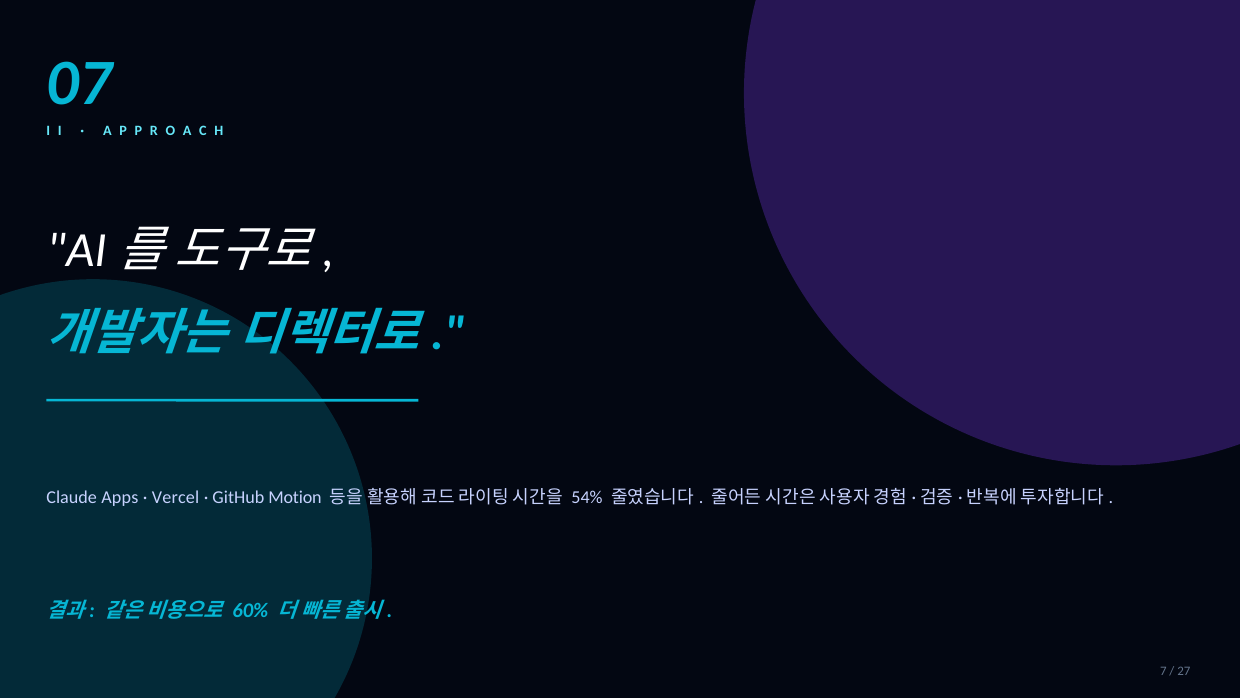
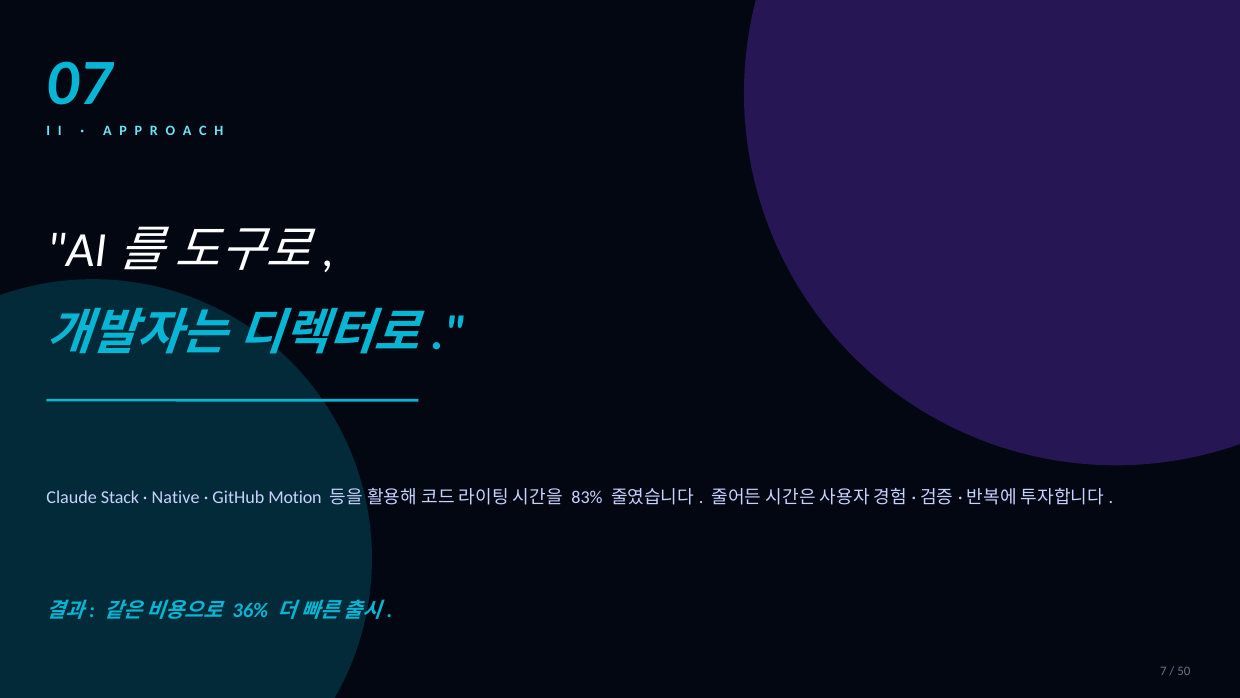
Apps: Apps -> Stack (120, 497)
Vercel: Vercel -> Native (176, 497)
54%: 54% -> 83% (587, 497)
60%: 60% -> 36% (250, 611)
27: 27 -> 50 (1184, 670)
